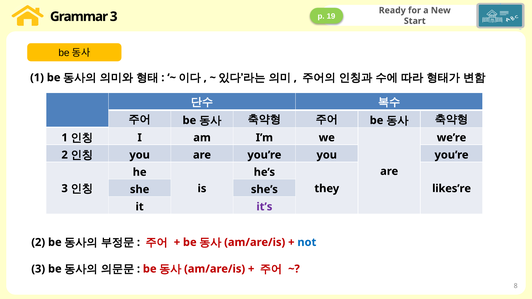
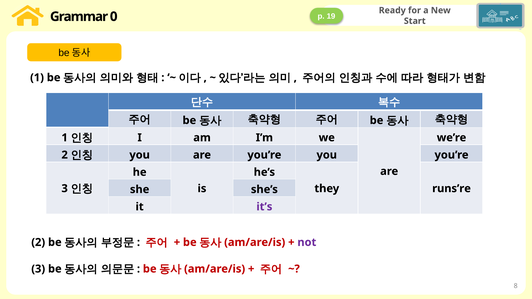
Grammar 3: 3 -> 0 (114, 17)
likes’re: likes’re -> runs’re (452, 189)
not colour: blue -> purple (307, 242)
